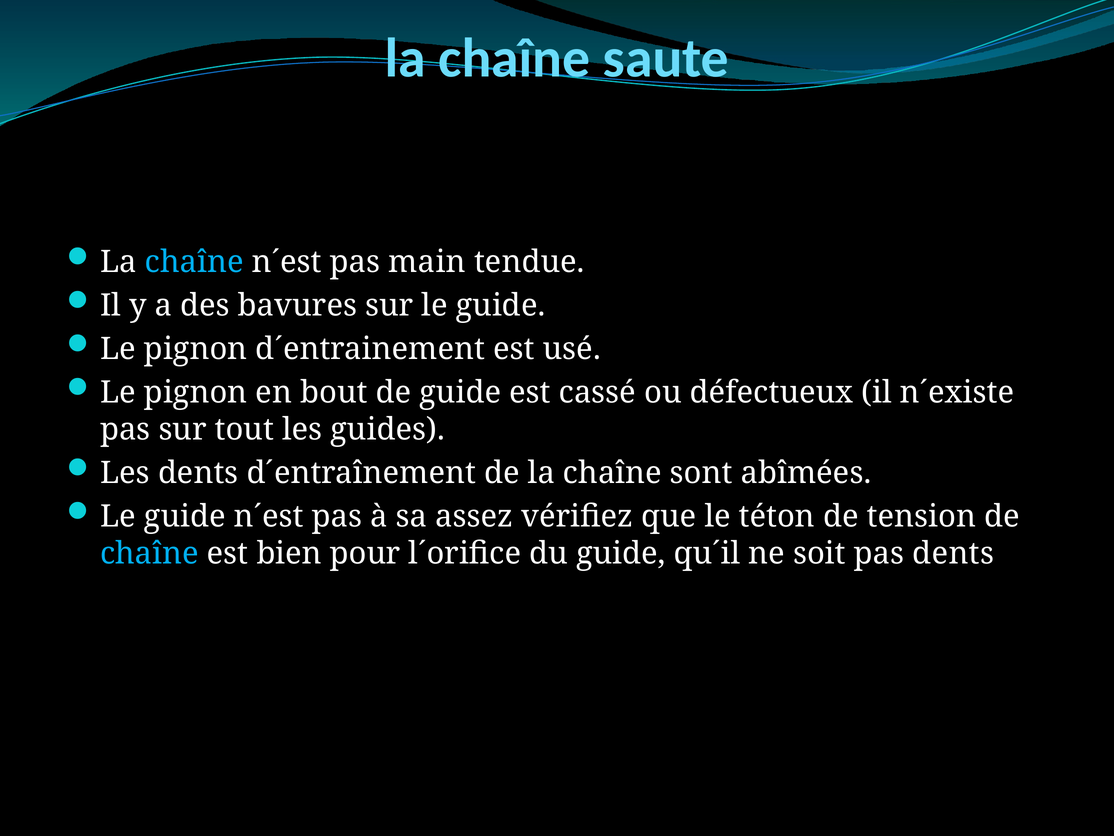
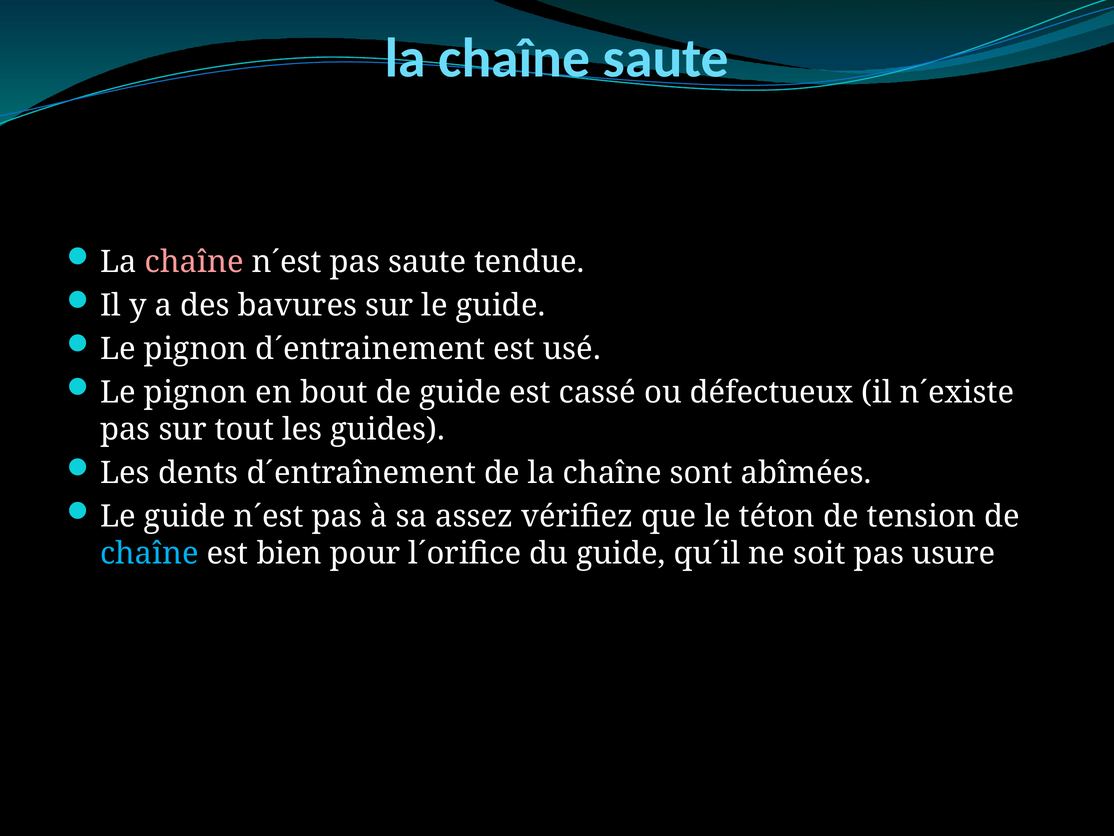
chaîne colour: light blue -> pink (194, 262)
pas main: main -> saute (427, 262)
pas dents: dents -> usure (953, 553)
